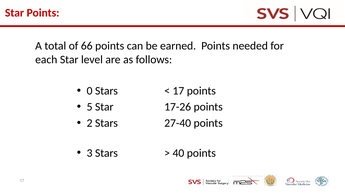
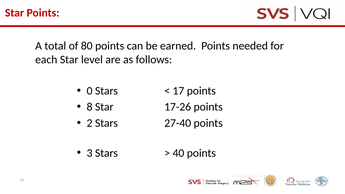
66: 66 -> 80 (87, 46)
5: 5 -> 8 (90, 107)
